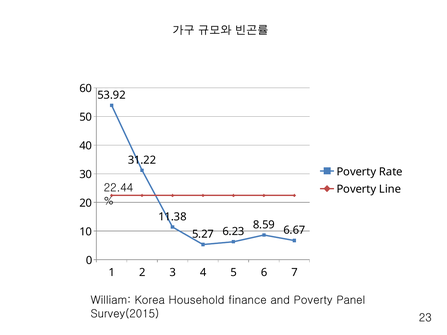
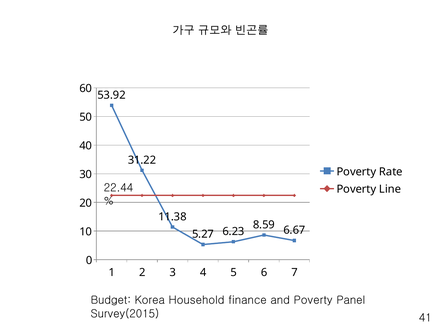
William: William -> Budget (111, 301)
23: 23 -> 41 (425, 318)
